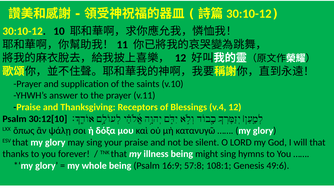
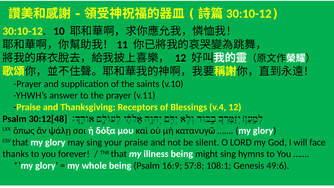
30:12[10: 30:12[10 -> 30:12[48 (48, 119)
will that: that -> face (317, 142)
